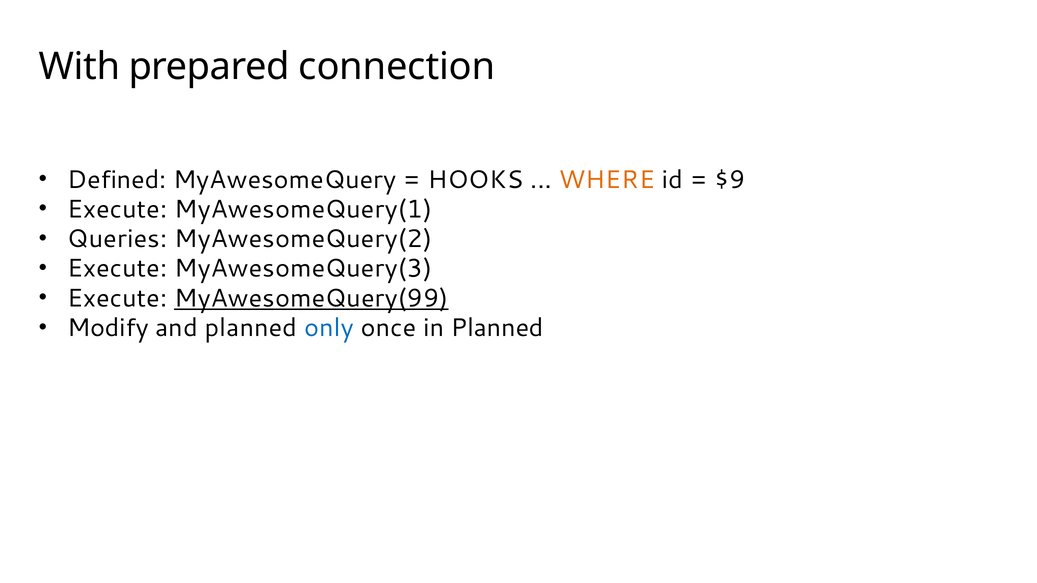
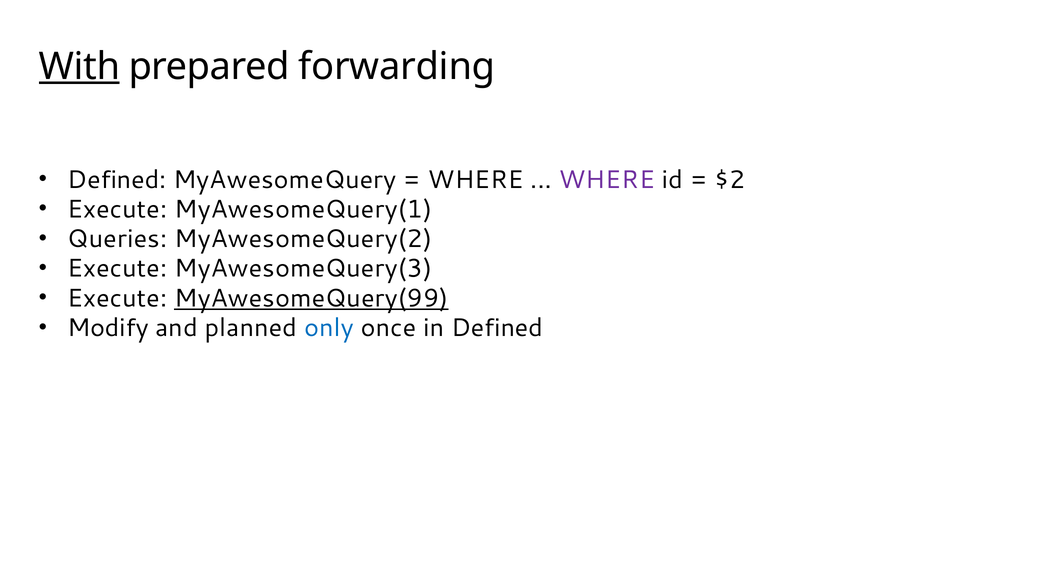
With underline: none -> present (79, 66)
connection: connection -> forwarding (397, 66)
HOOKS: HOOKS -> WHERE (476, 180)
WHERE colour: orange -> purple (607, 180)
$9: $9 -> $2 (730, 180)
in Planned: Planned -> Defined (497, 328)
